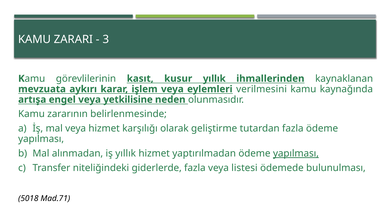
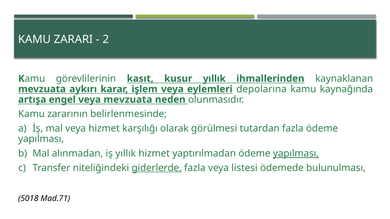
3: 3 -> 2 (106, 39)
verilmesini: verilmesini -> depolarına (262, 89)
veya yetkilisine: yetkilisine -> mevzuata (128, 100)
geliştirme: geliştirme -> görülmesi (214, 129)
giderlerde underline: none -> present (157, 168)
